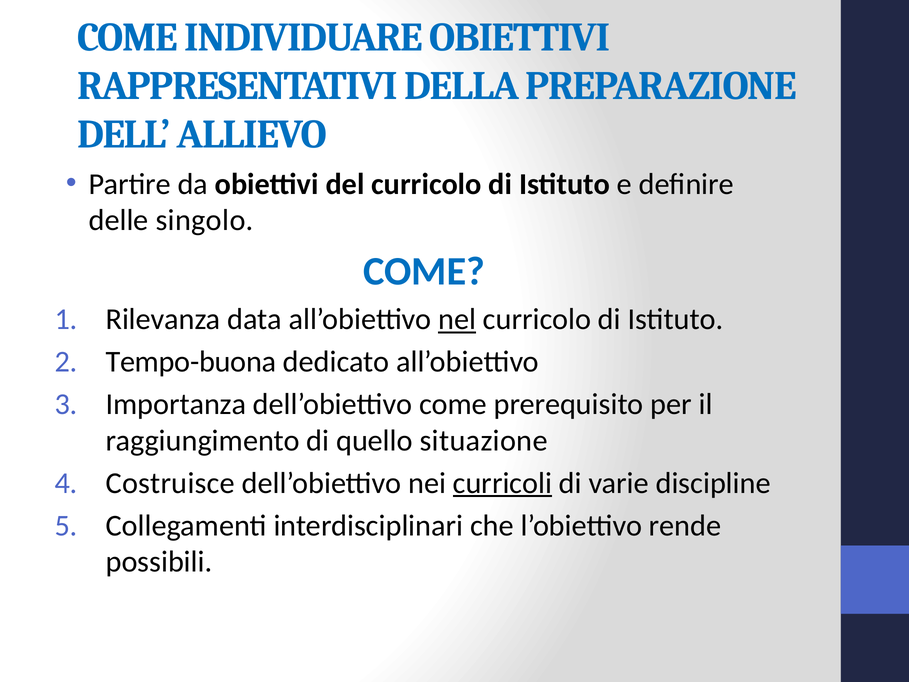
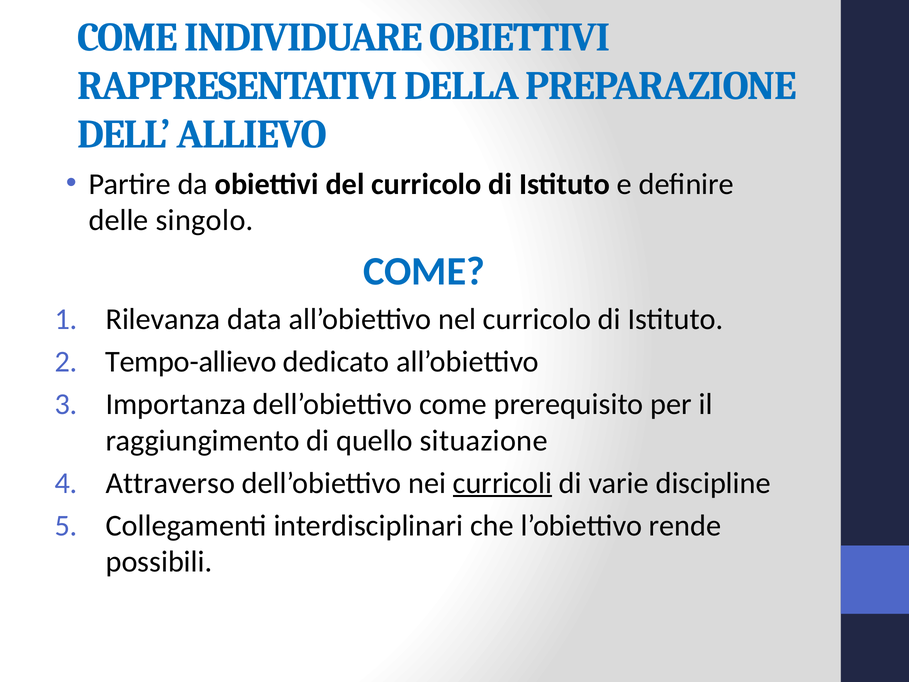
nel underline: present -> none (457, 319)
Tempo-buona: Tempo-buona -> Tempo-allievo (191, 362)
Costruisce: Costruisce -> Attraverso (170, 483)
